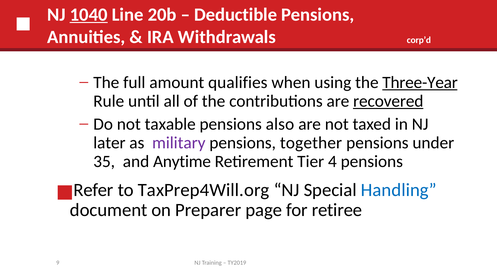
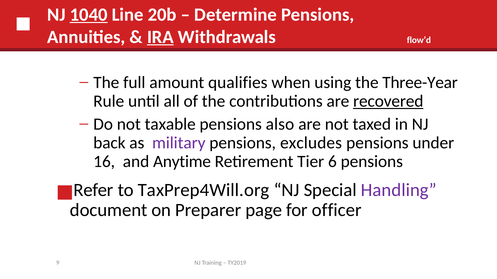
Deductible: Deductible -> Determine (236, 15)
IRA underline: none -> present (160, 37)
corp’d: corp’d -> flow’d (419, 40)
Three-Year underline: present -> none (420, 83)
later: later -> back (109, 143)
together: together -> excludes (311, 143)
35: 35 -> 16 (104, 162)
4: 4 -> 6 (332, 162)
Handling colour: blue -> purple (399, 190)
retiree: retiree -> officer (337, 211)
